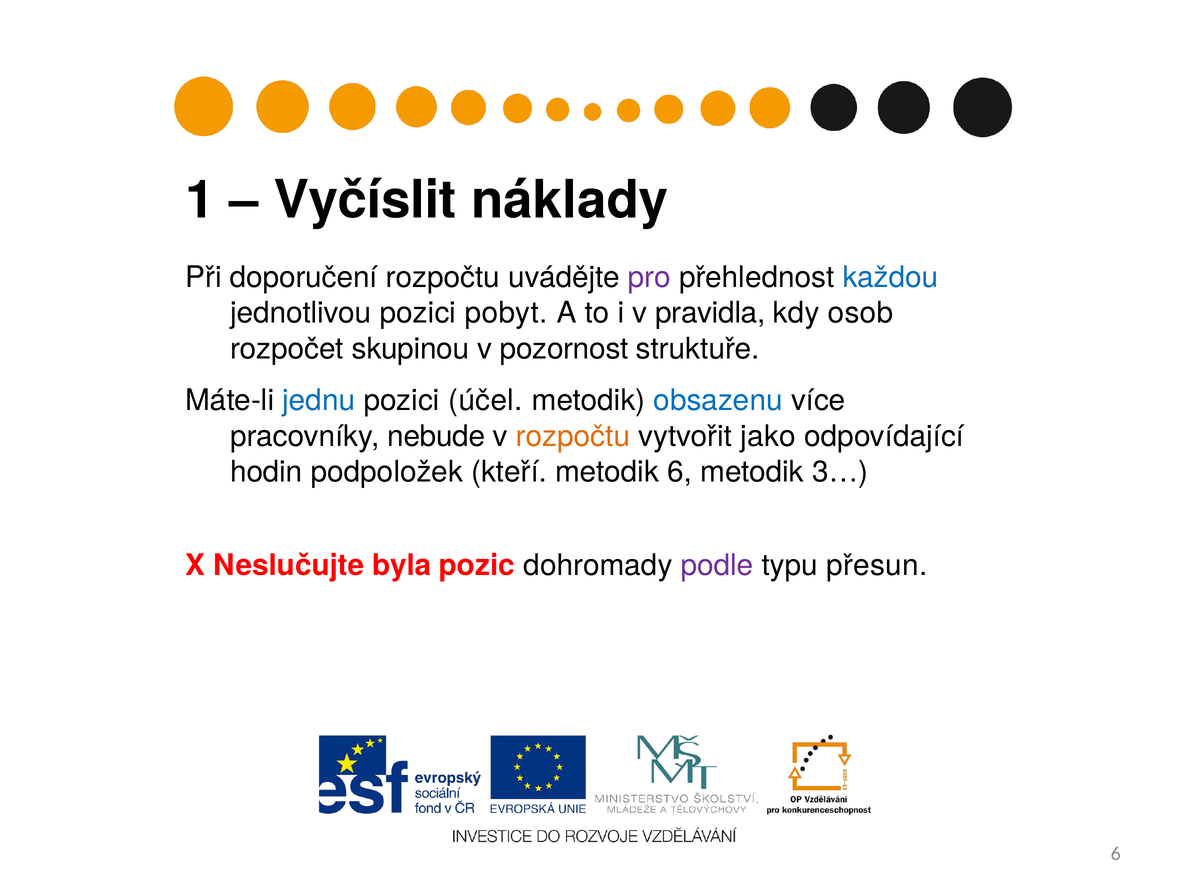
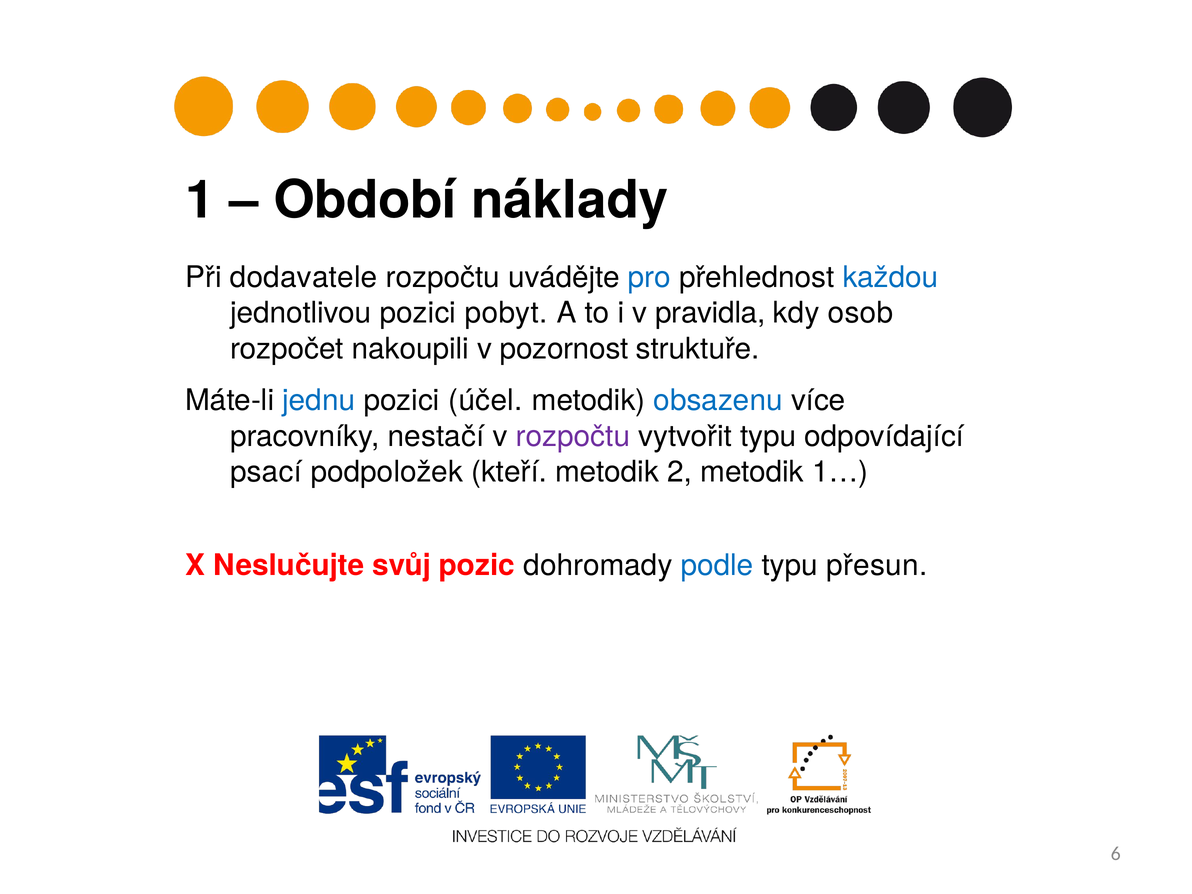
Vyčíslit: Vyčíslit -> Období (365, 200)
doporučení: doporučení -> dodavatele (304, 277)
pro colour: purple -> blue (649, 277)
skupinou: skupinou -> nakoupili (410, 349)
nebude: nebude -> nestačí (436, 436)
rozpočtu colour: orange -> purple (573, 436)
vytvořit jako: jako -> typu (768, 436)
hodin: hodin -> psací (266, 472)
metodik 6: 6 -> 2 (680, 472)
3…: 3… -> 1… (840, 472)
byla: byla -> svůj (402, 565)
podle colour: purple -> blue (717, 565)
